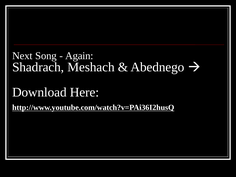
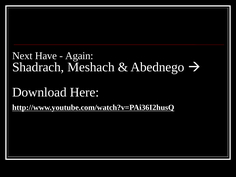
Song: Song -> Have (46, 56)
